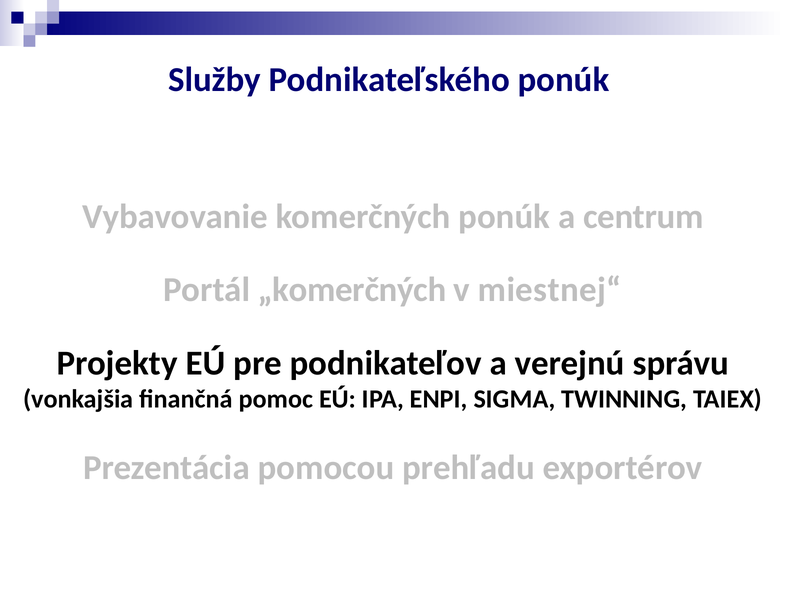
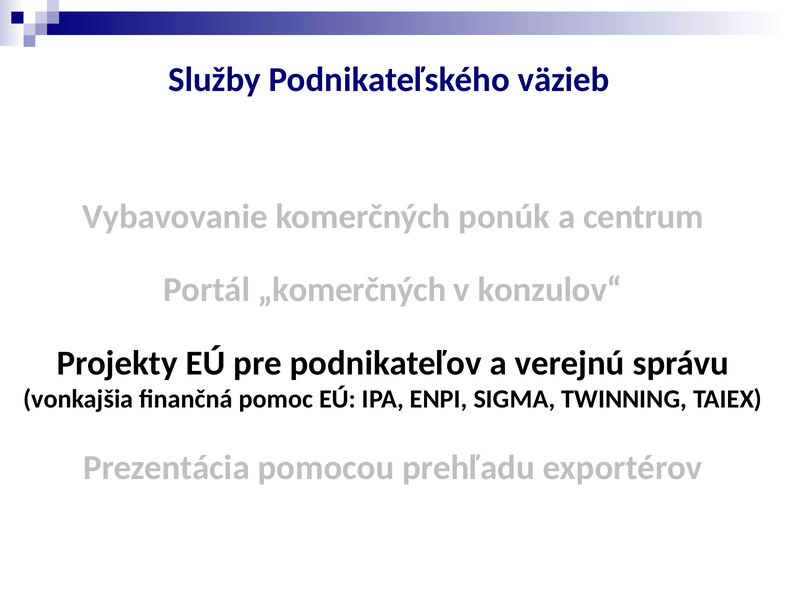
Podnikateľského ponúk: ponúk -> väzieb (564, 80)
miestnej“: miestnej“ -> konzulov“ (550, 290)
